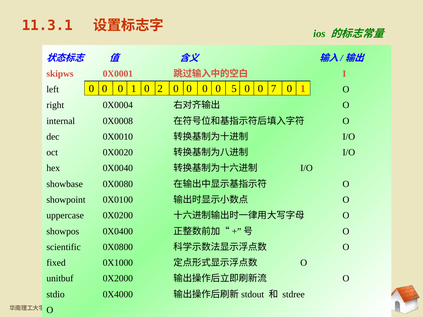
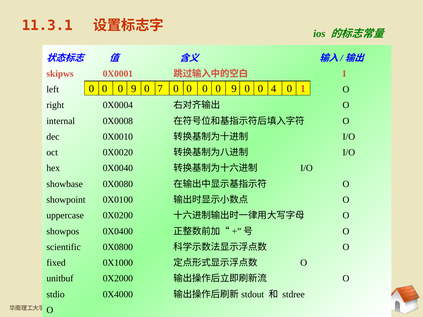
1: 1 -> 9 (134, 89)
2: 2 -> 7 (160, 89)
5: 5 -> 9 (234, 89)
7: 7 -> 4 (274, 89)
